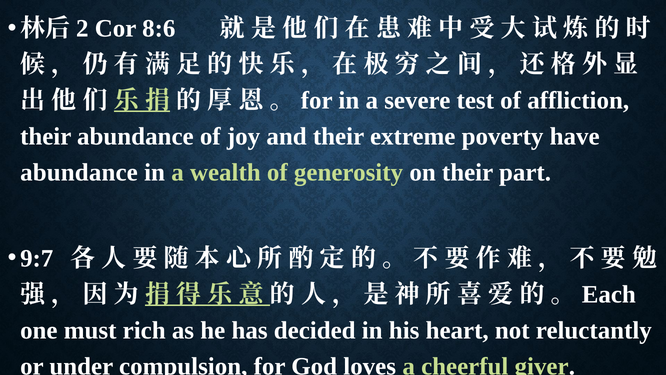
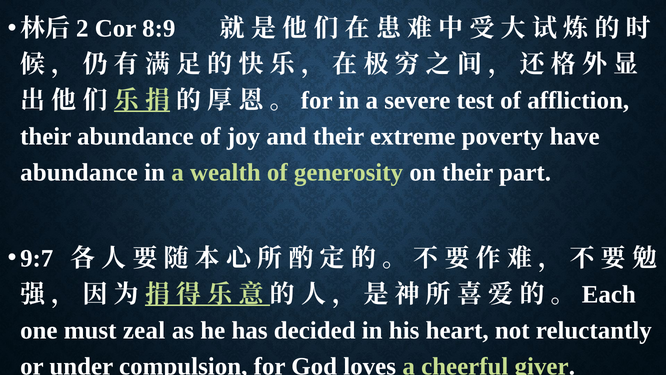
8:6: 8:6 -> 8:9 (159, 29)
rich: rich -> zeal (144, 330)
